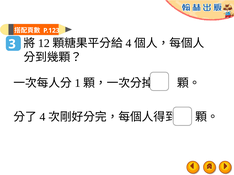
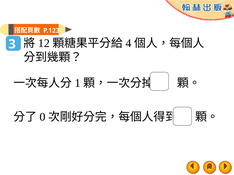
4: 4 -> 0 (42, 117)
